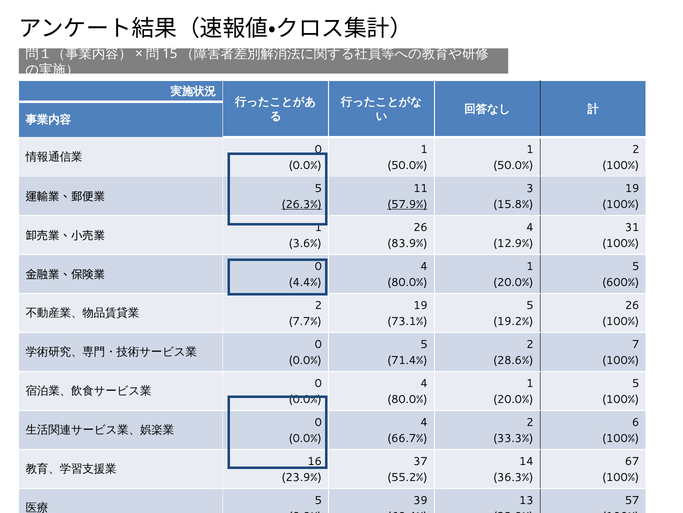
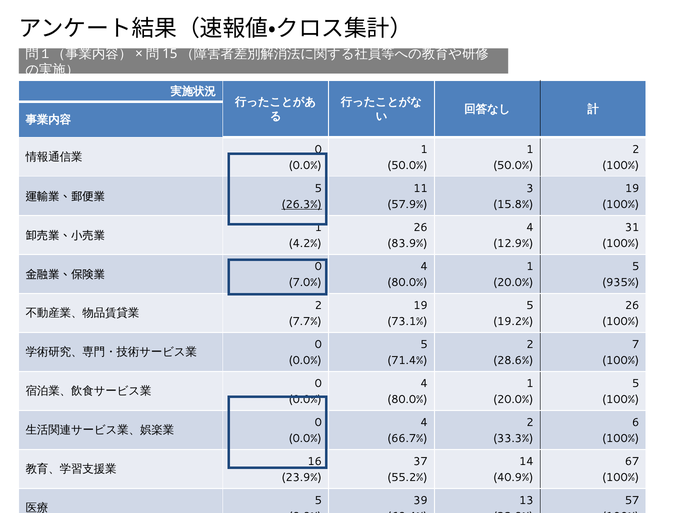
57.9% underline: present -> none (407, 204)
3.6%: 3.6% -> 4.2% (305, 243)
4.4%: 4.4% -> 7.0% (305, 282)
600%: 600% -> 935% (621, 282)
36.3%: 36.3% -> 40.9% (513, 477)
